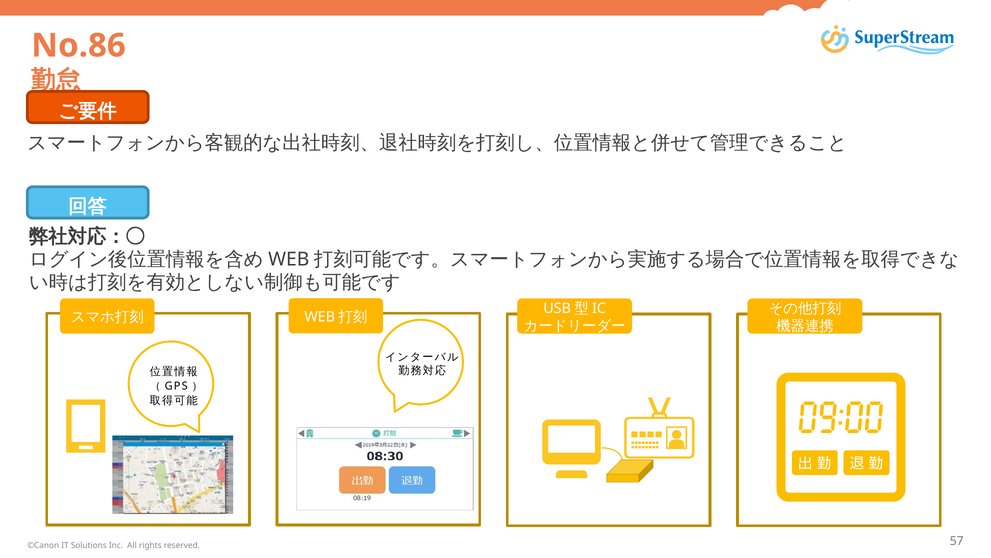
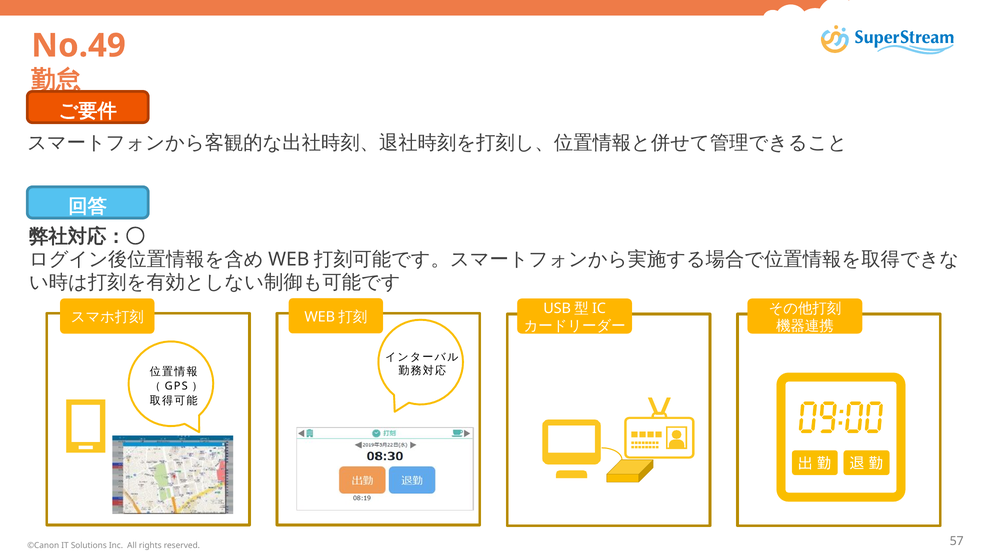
No.86: No.86 -> No.49 (78, 46)
